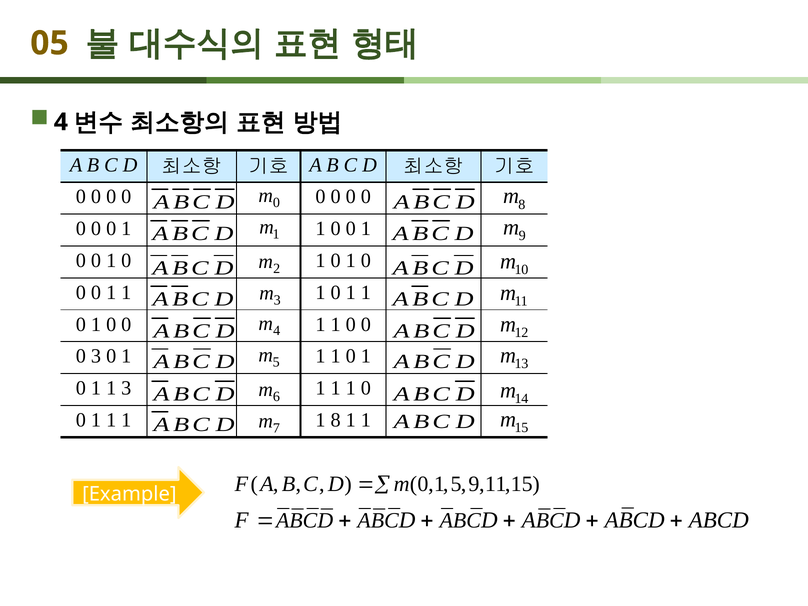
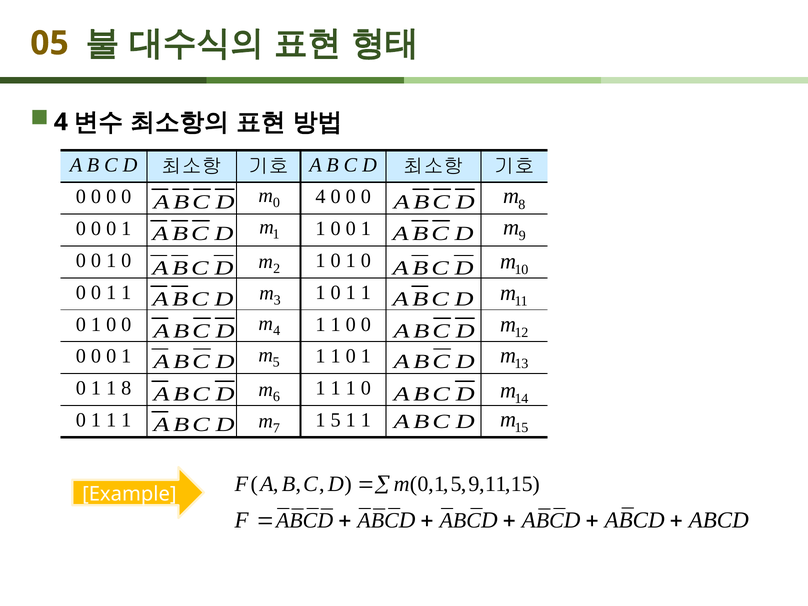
0: 0 -> 4 (320, 197)
3: 3 -> 0 (96, 356)
1 3: 3 -> 8 (126, 388)
1 8: 8 -> 5 (336, 420)
